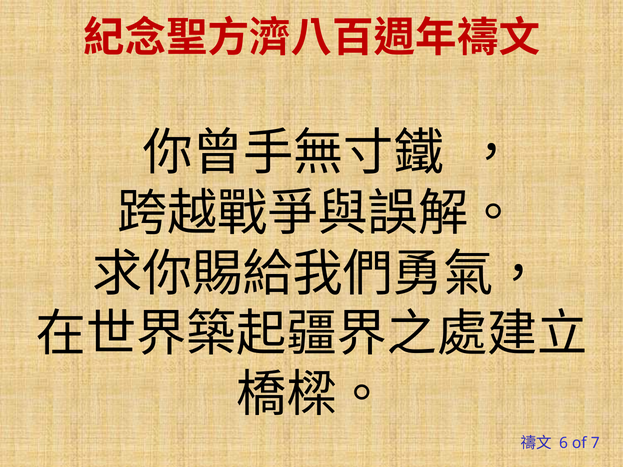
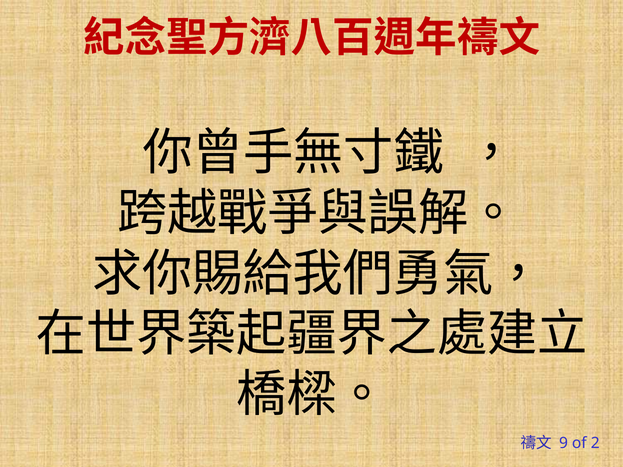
6: 6 -> 9 (564, 443)
7: 7 -> 2 (595, 443)
